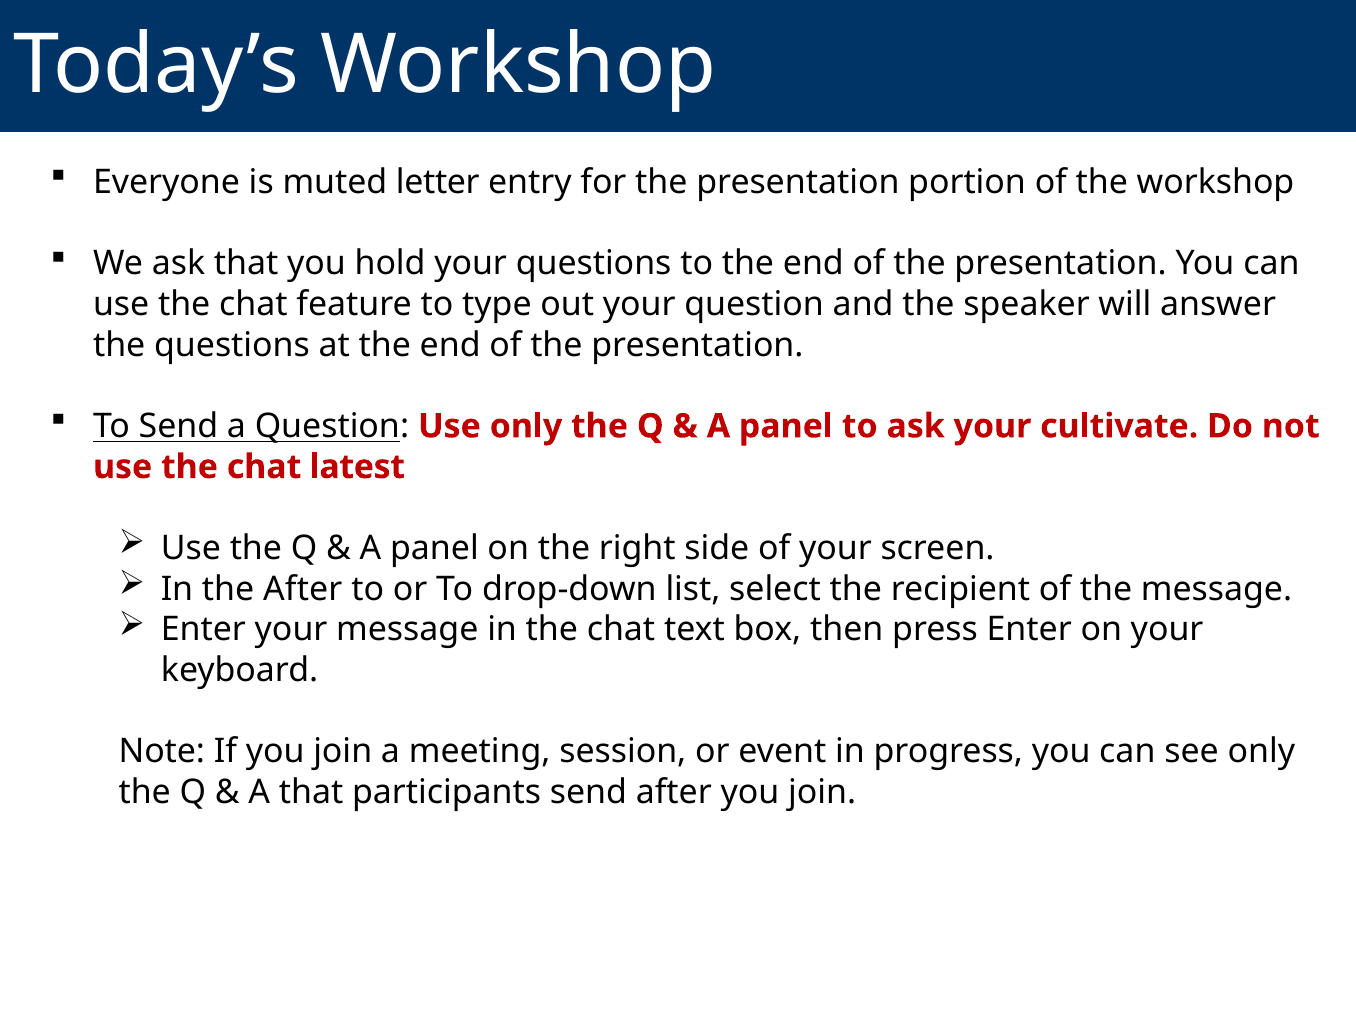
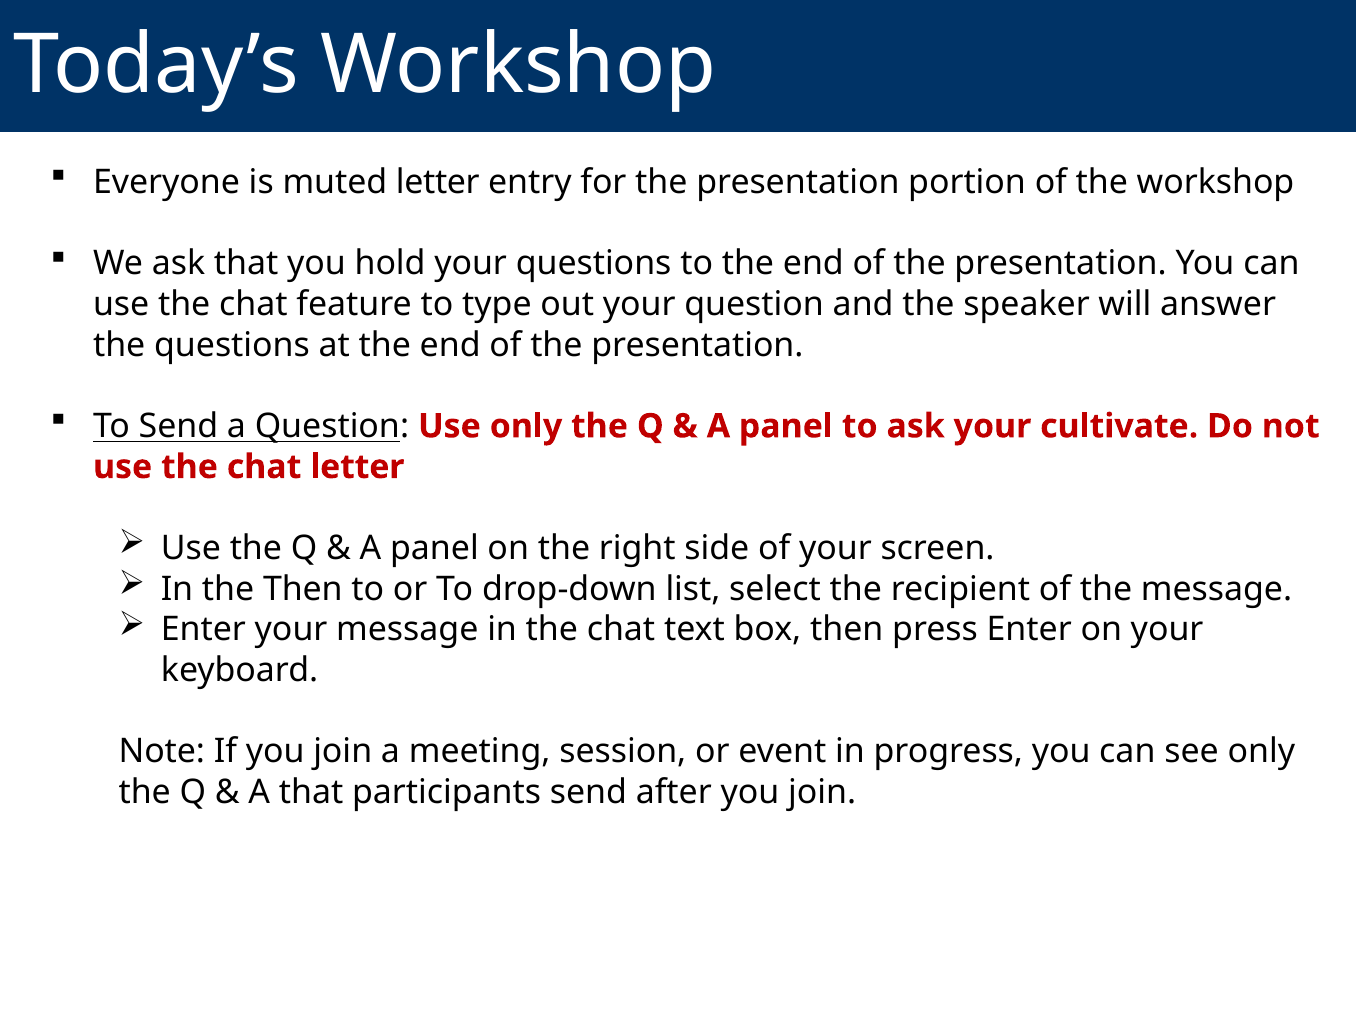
chat latest: latest -> letter (357, 467)
the After: After -> Then (303, 589)
